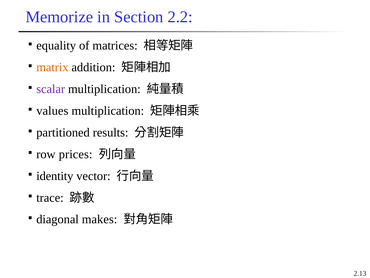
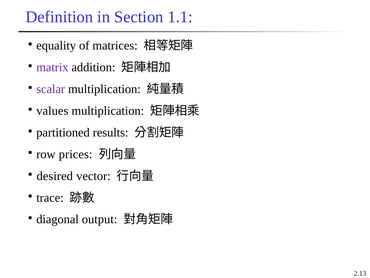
Memorize: Memorize -> Definition (59, 17)
2.2: 2.2 -> 1.1 (180, 17)
matrix colour: orange -> purple (52, 67)
identity: identity -> desired (55, 176)
makes: makes -> output (100, 219)
